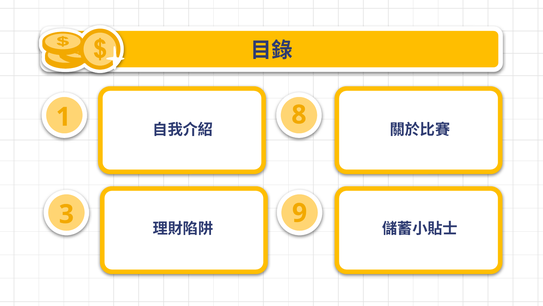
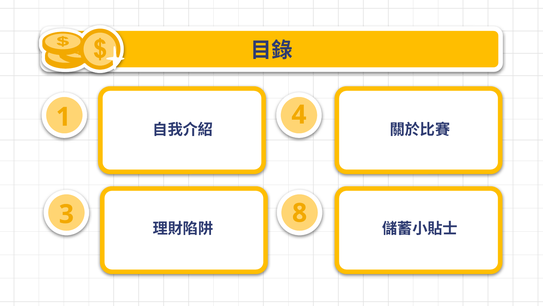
8: 8 -> 4 (299, 115)
9: 9 -> 8 (300, 213)
